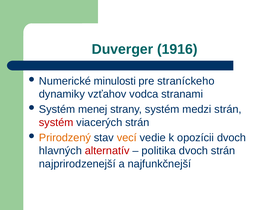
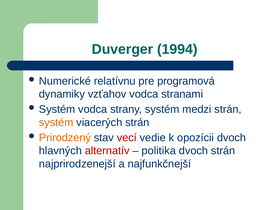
1916: 1916 -> 1994 (177, 49)
minulosti: minulosti -> relatívnu (115, 81)
straníckeho: straníckeho -> programová (186, 81)
Systém menej: menej -> vodca (93, 109)
systém colour: red -> orange (56, 122)
vecí colour: orange -> red (127, 138)
